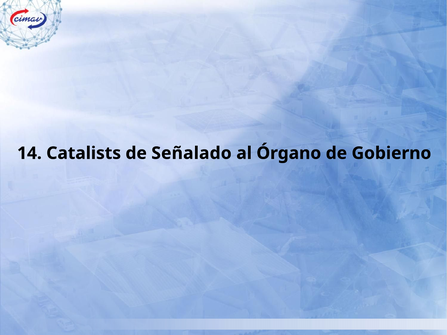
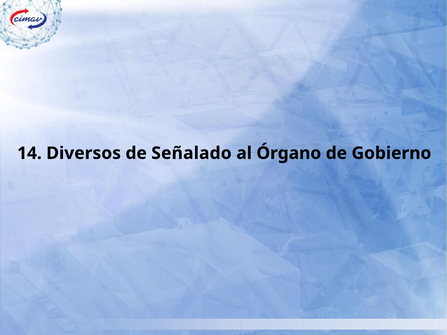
Catalists: Catalists -> Diversos (84, 153)
